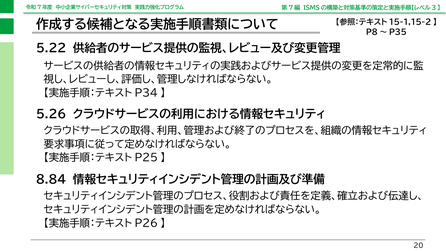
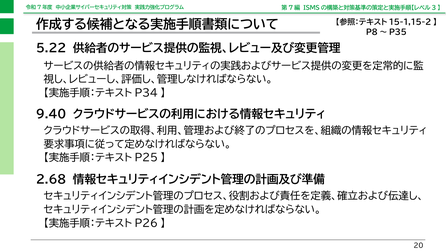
5.26: 5.26 -> 9.40 (51, 114)
8.84: 8.84 -> 2.68 (51, 179)
